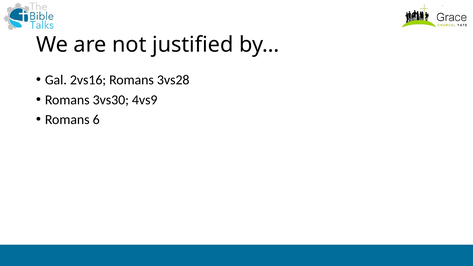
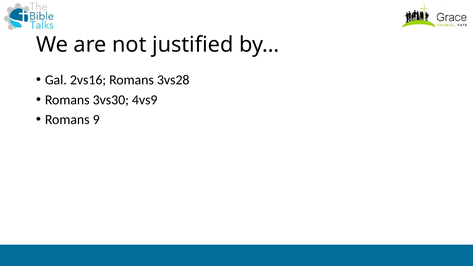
6: 6 -> 9 (96, 120)
